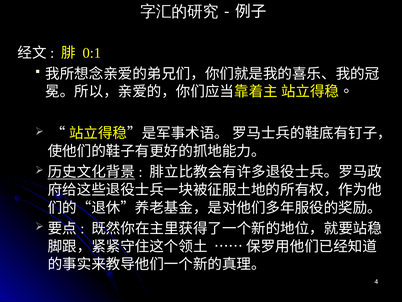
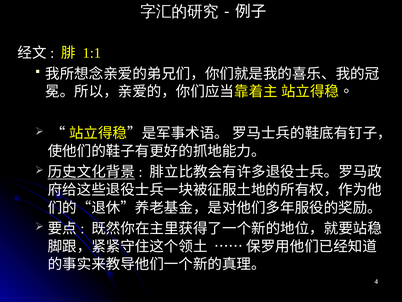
0:1: 0:1 -> 1:1 (92, 53)
